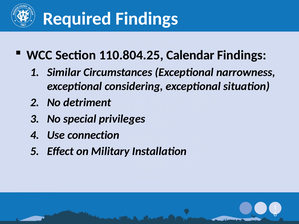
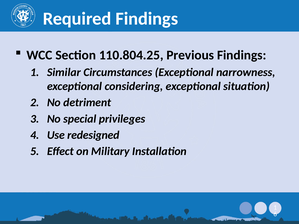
Calendar: Calendar -> Previous (190, 55)
connection: connection -> redesigned (93, 135)
